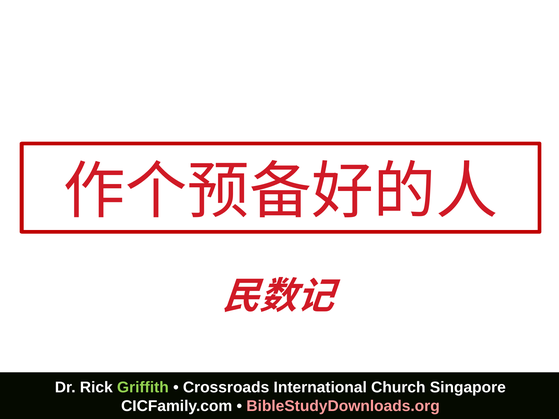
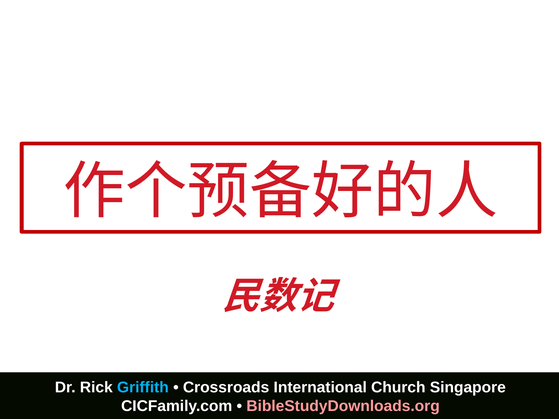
Griffith colour: light green -> light blue (143, 388)
